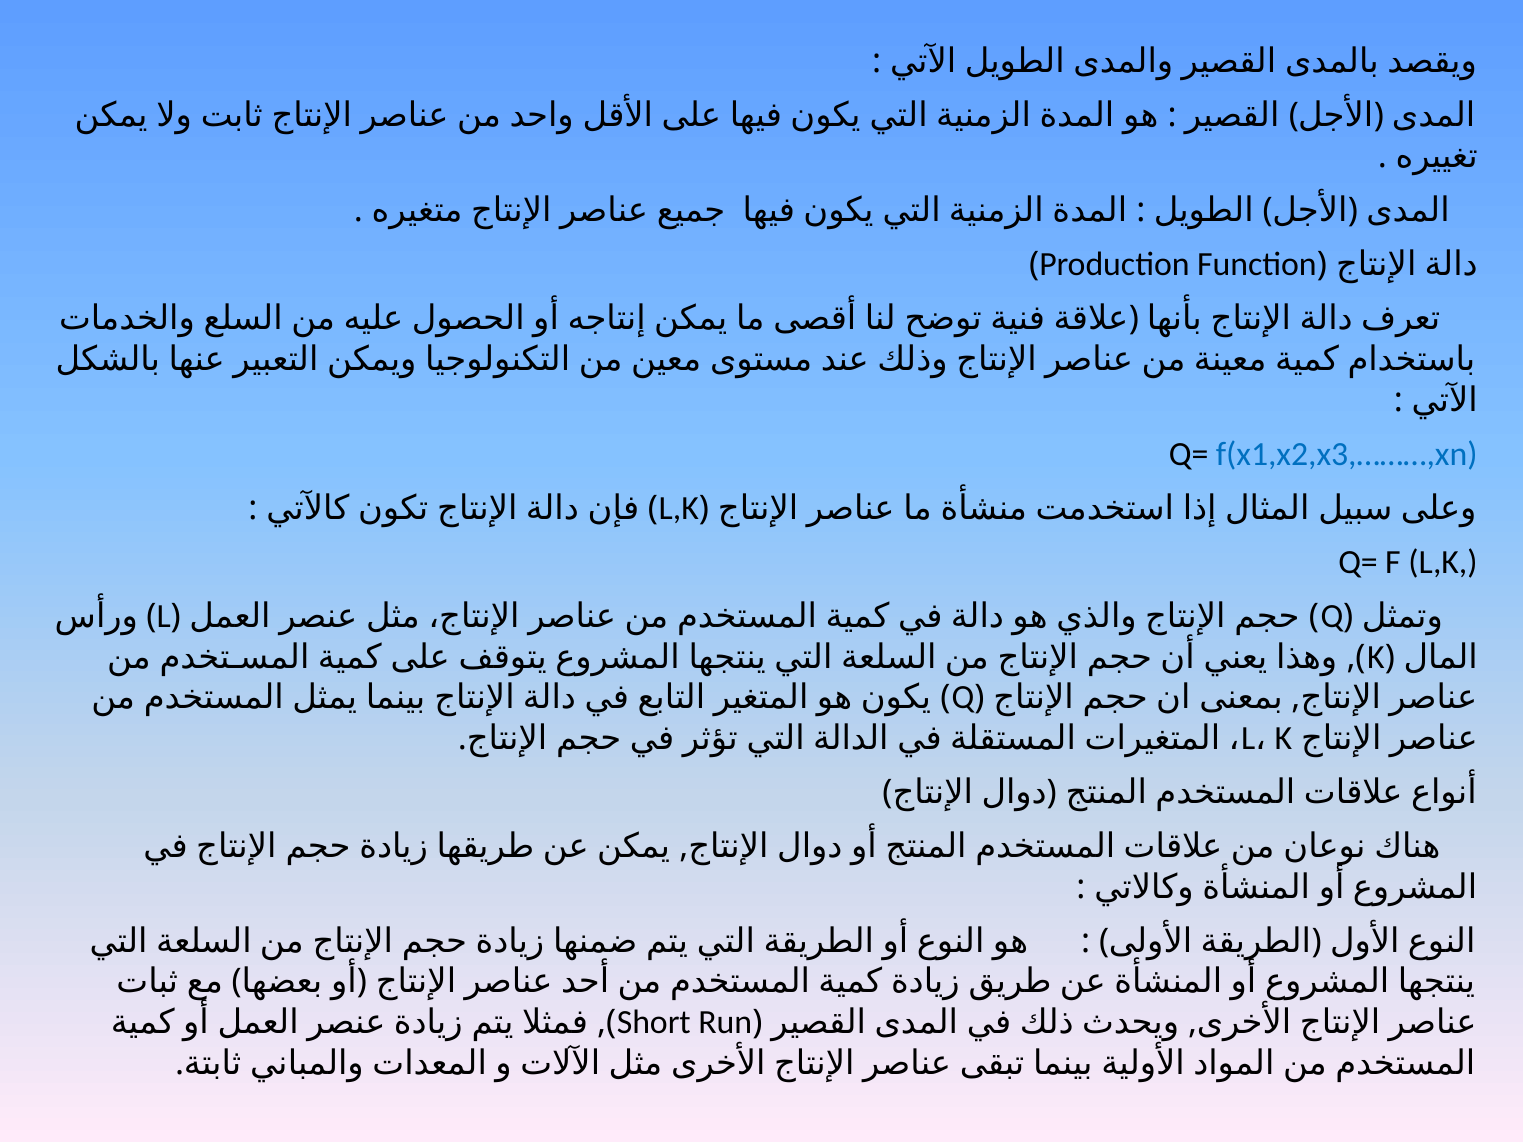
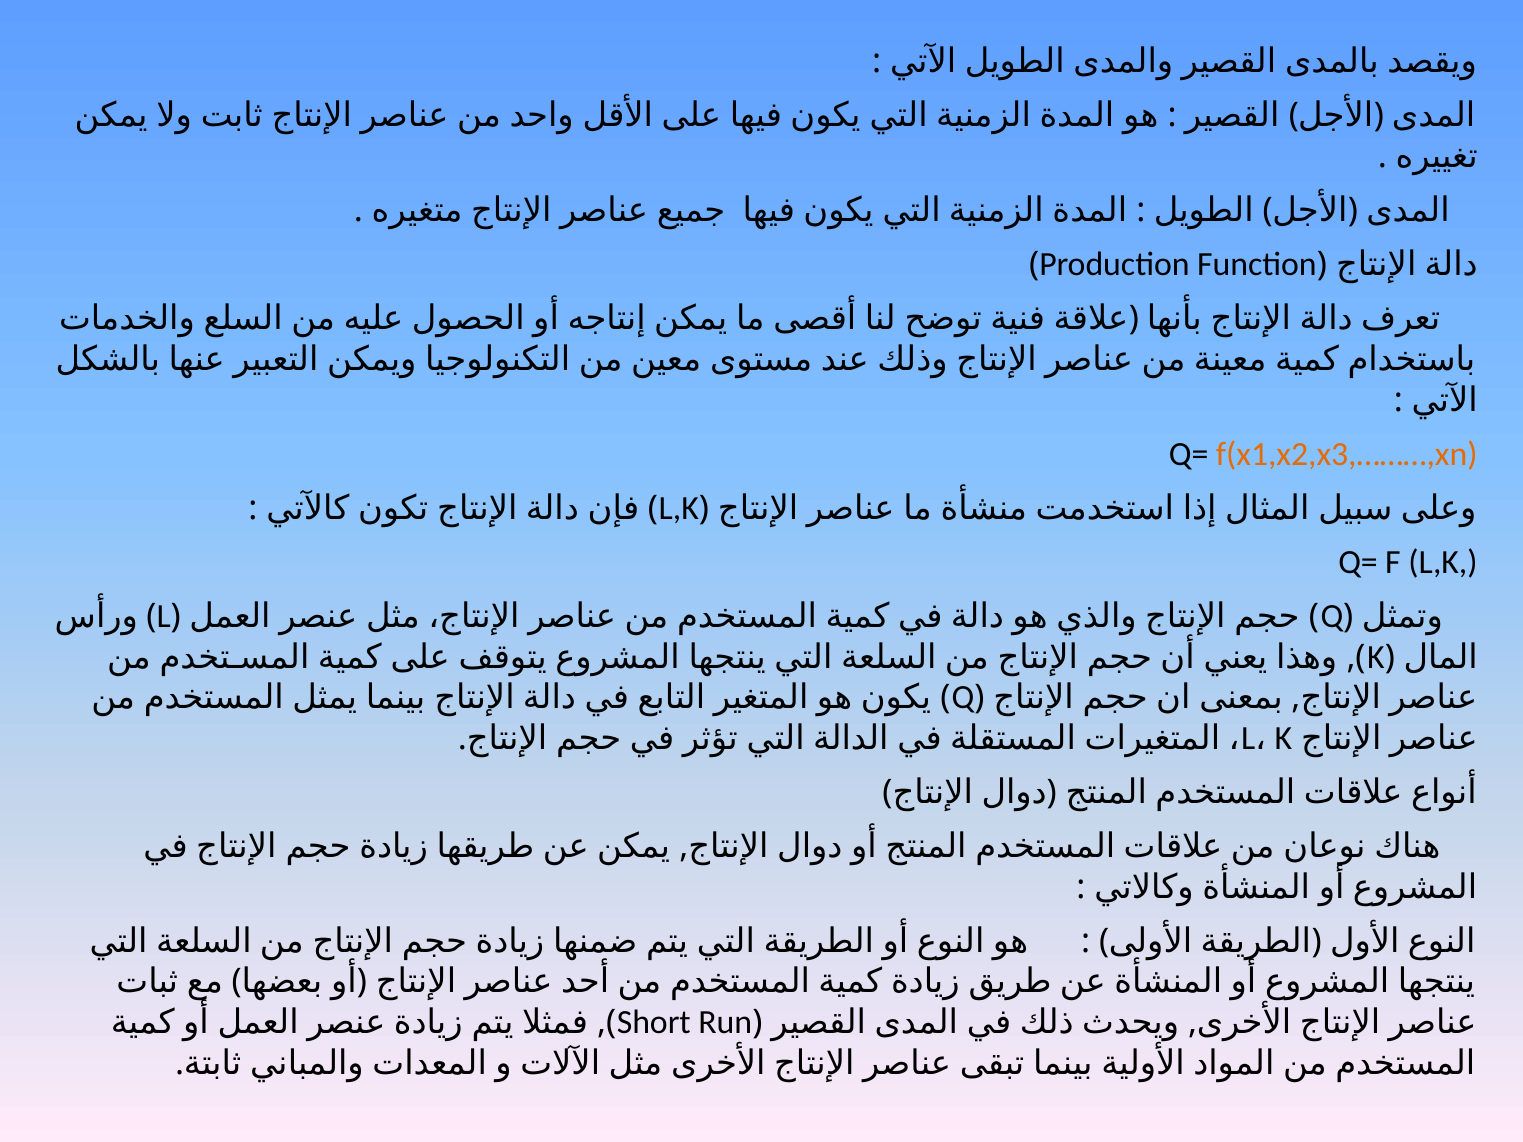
f(x1,x2,x3,………,xn colour: blue -> orange (1347, 454)
